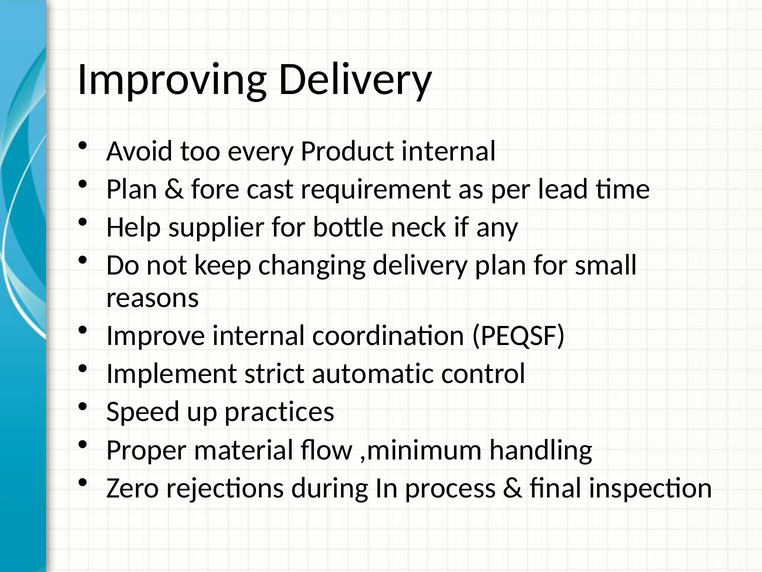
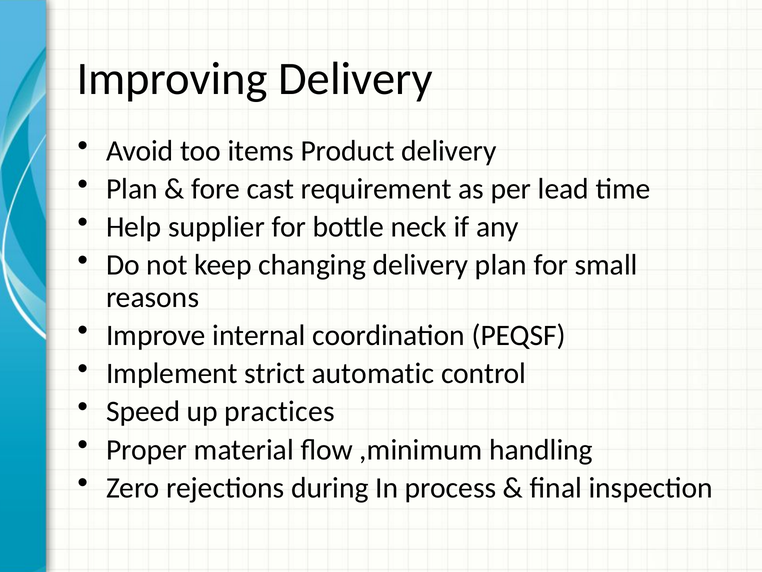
every: every -> items (261, 151)
Product internal: internal -> delivery (449, 151)
